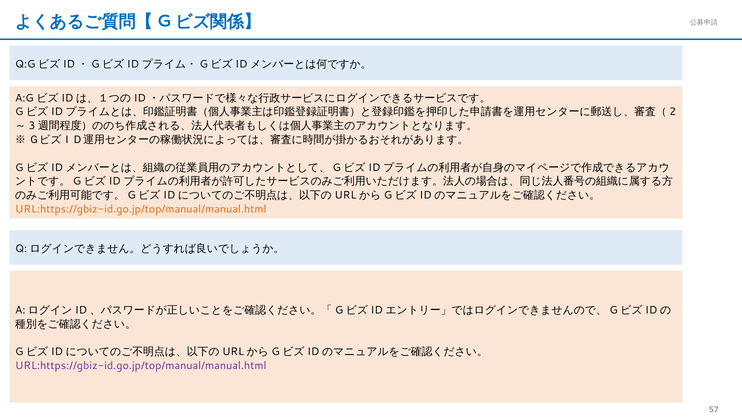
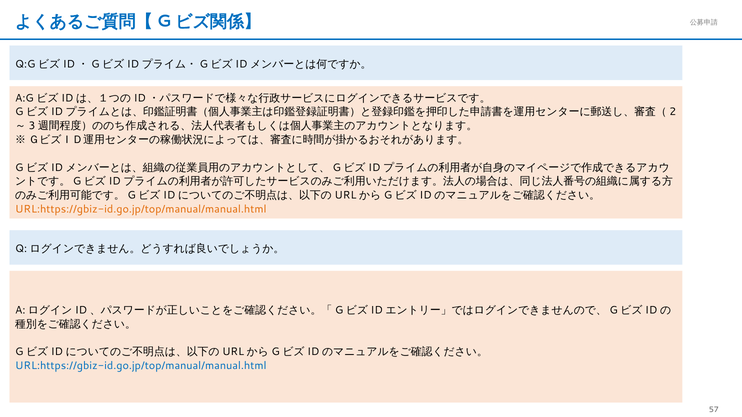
URL:https://gbiz-id.go.jp/top/manual/manual.html colour: purple -> blue (141, 366)
